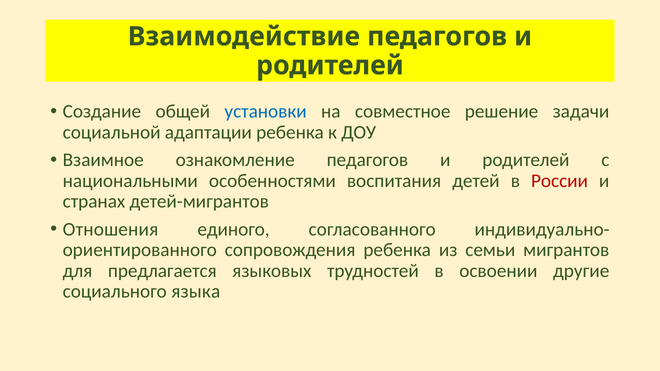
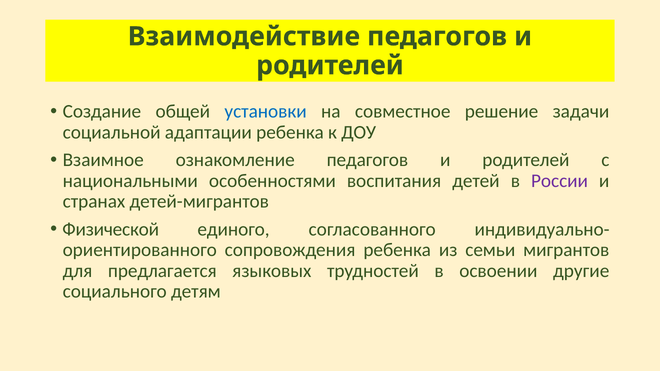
России colour: red -> purple (560, 181)
Отношения: Отношения -> Физической (111, 229)
языка: языка -> детям (196, 292)
